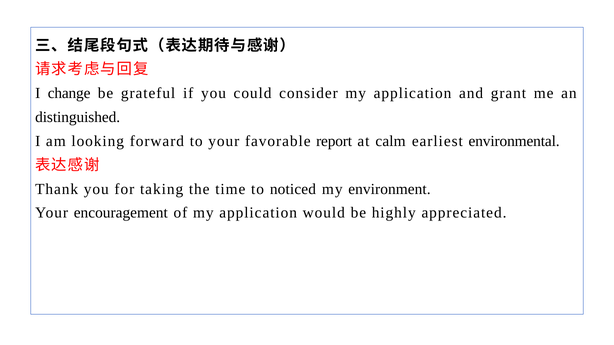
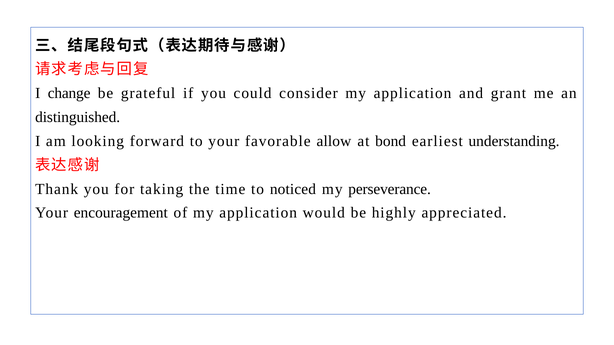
report: report -> allow (334, 141)
calm: calm -> bond (391, 141)
environmental: environmental -> understanding (514, 141)
environment: environment -> perseverance (390, 189)
